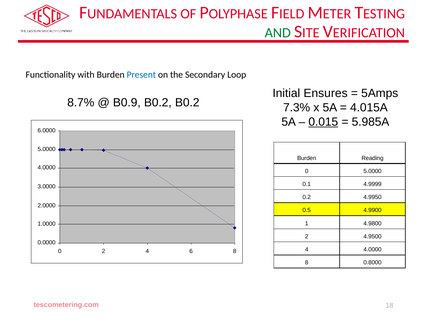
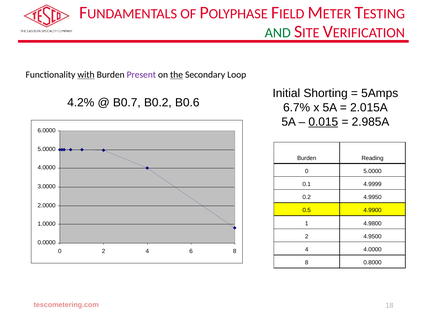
with underline: none -> present (86, 75)
Present colour: blue -> purple (141, 75)
the underline: none -> present (177, 75)
Ensures: Ensures -> Shorting (326, 93)
8.7%: 8.7% -> 4.2% (81, 103)
B0.9: B0.9 -> B0.7 (127, 103)
B0.2 B0.2: B0.2 -> B0.6 (187, 103)
7.3%: 7.3% -> 6.7% (297, 108)
4.015A: 4.015A -> 2.015A (369, 108)
5.985A: 5.985A -> 2.985A (370, 122)
